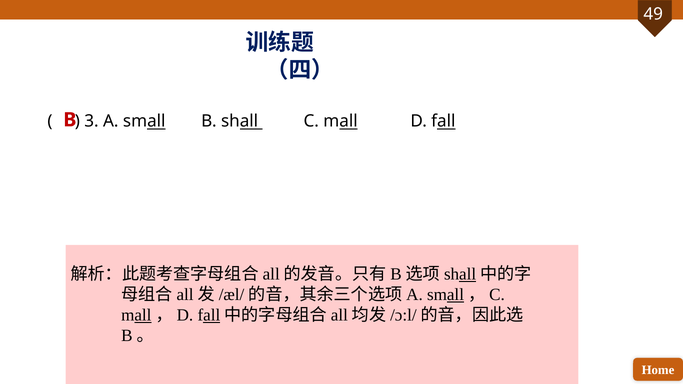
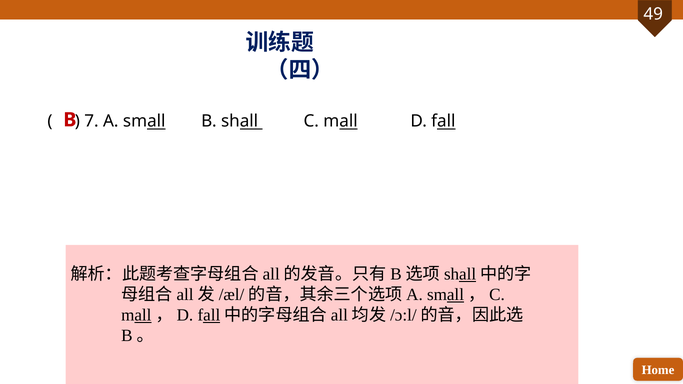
3: 3 -> 7 (92, 121)
